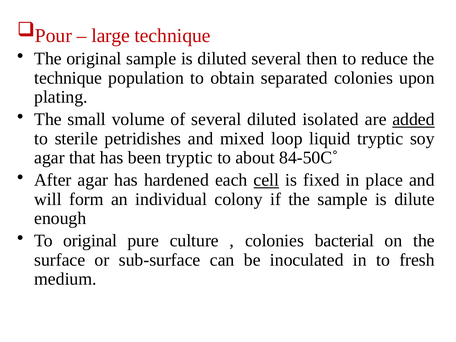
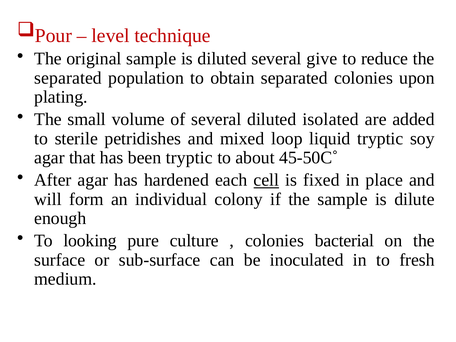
large: large -> level (111, 36)
then: then -> give (322, 59)
technique: technique -> separated (68, 78)
added underline: present -> none (414, 119)
84-50C˚: 84-50C˚ -> 45-50C˚ (309, 158)
To original: original -> looking (90, 241)
